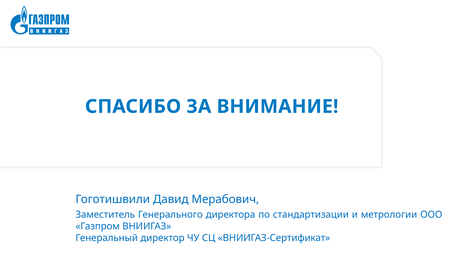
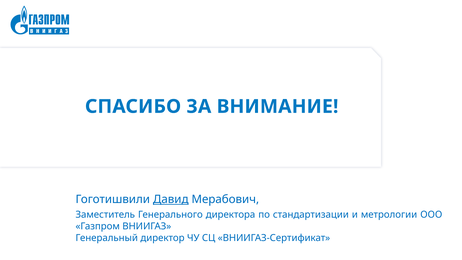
Давид underline: none -> present (171, 199)
